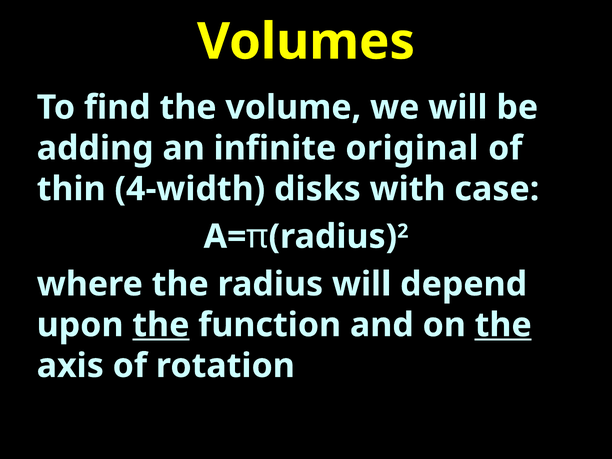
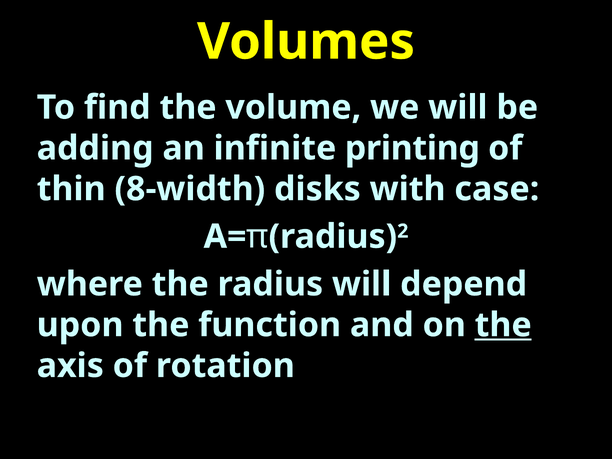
original: original -> printing (412, 148)
4-width: 4-width -> 8-width (190, 189)
the underline: present -> none (161, 325)
